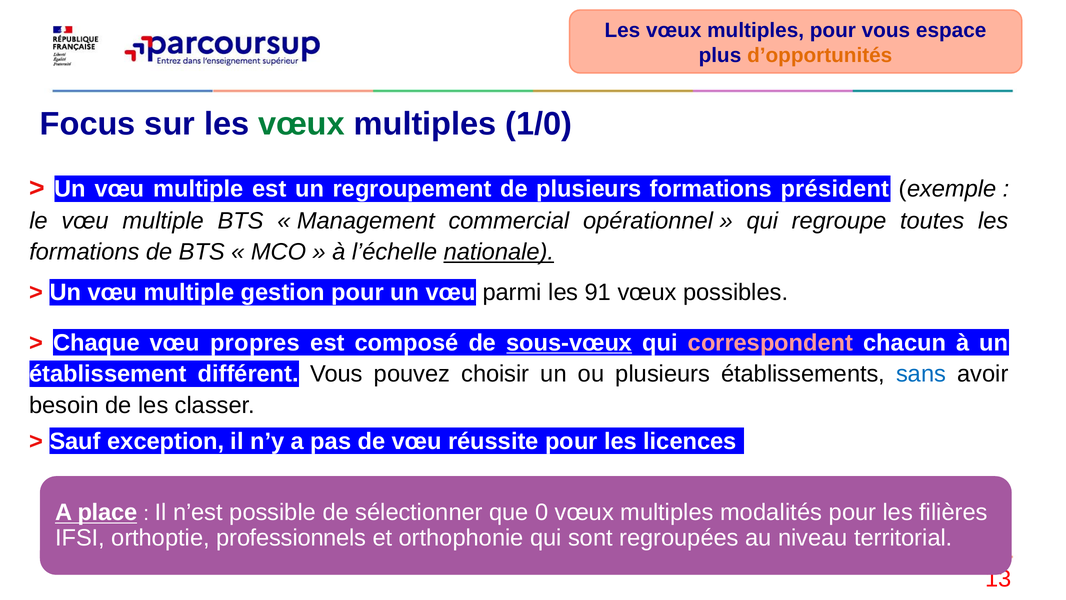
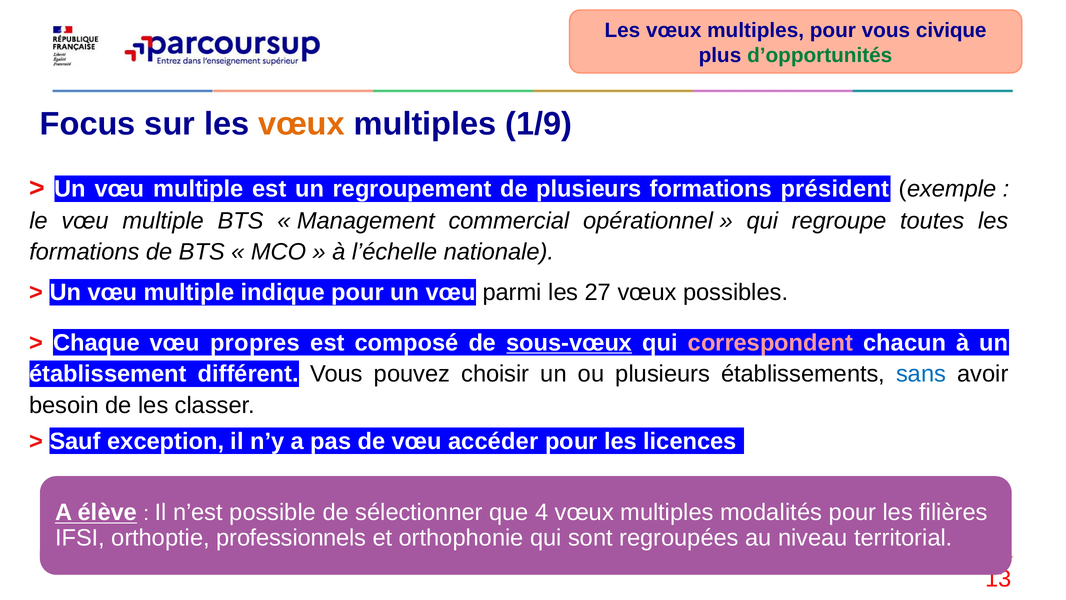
espace: espace -> civique (951, 30)
d’opportunités colour: orange -> green (820, 55)
vœux colour: green -> orange (301, 124)
1/0: 1/0 -> 1/9 (539, 124)
nationale underline: present -> none (499, 252)
gestion: gestion -> indique (283, 292)
91: 91 -> 27 (598, 292)
réussite: réussite -> accéder (493, 441)
place: place -> élève (107, 512)
0: 0 -> 4 (542, 512)
